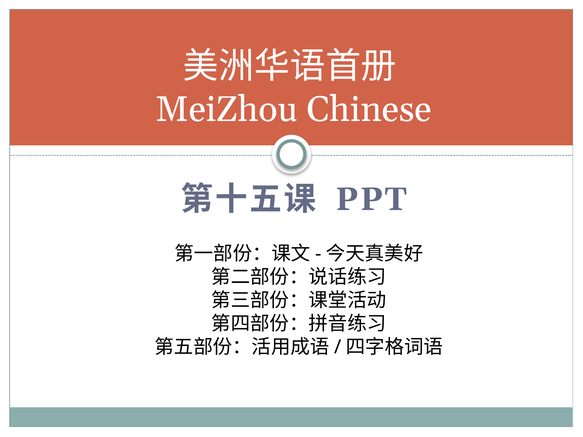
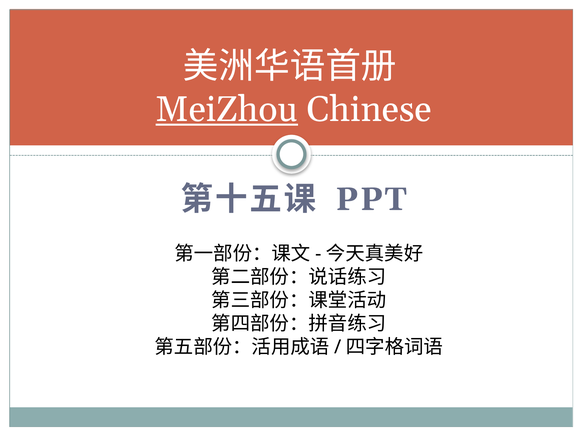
MeiZhou underline: none -> present (227, 109)
